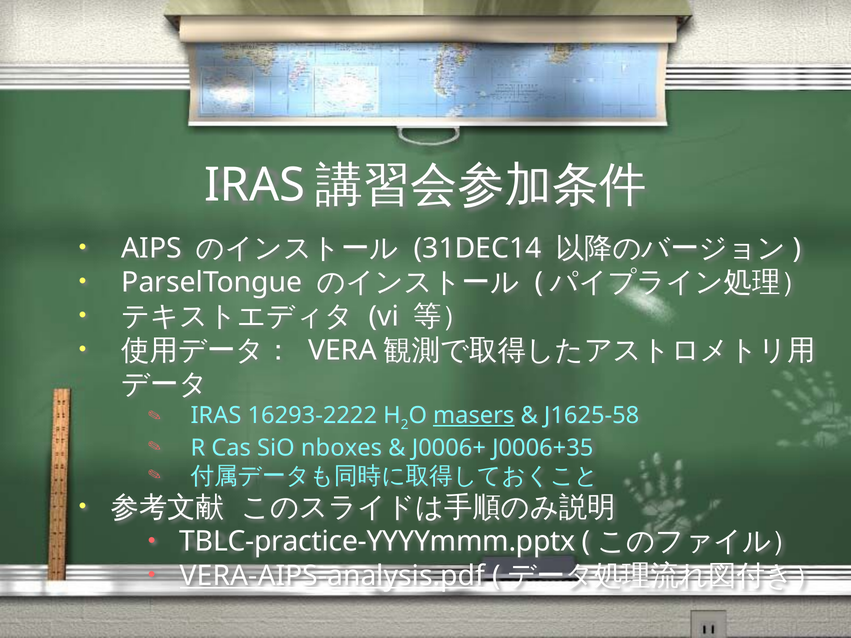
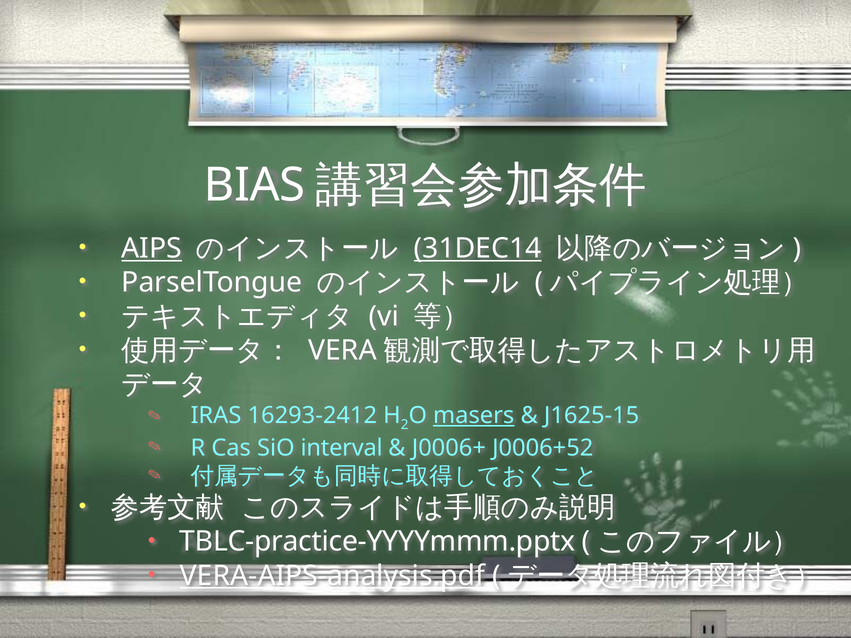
IRAS: IRAS -> BIAS (255, 185)
AIPS underline: none -> present (152, 249)
31DEC14 underline: none -> present (478, 249)
16293-2222: 16293-2222 -> 16293-2412 (312, 416)
J1625-58: J1625-58 -> J1625-15 (592, 416)
nboxes: nboxes -> interval (342, 448)
J0006+35: J0006+35 -> J0006+52 (543, 448)
